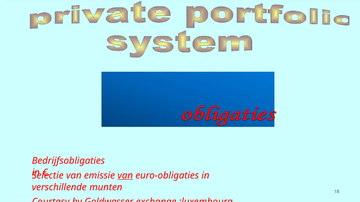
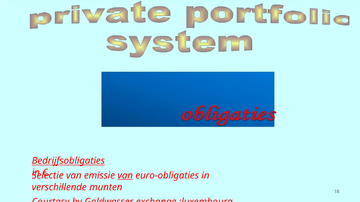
Bedrijfsobligaties underline: none -> present (68, 161)
